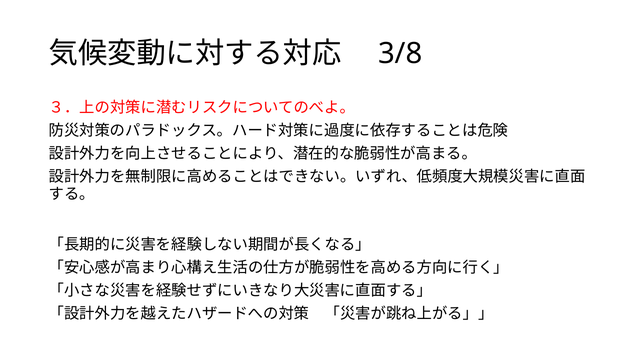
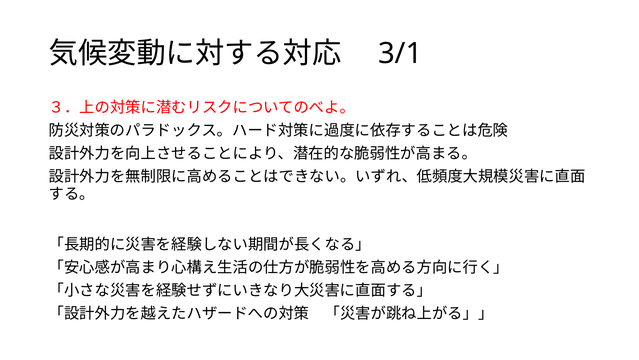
3/8: 3/8 -> 3/1 (400, 54)
